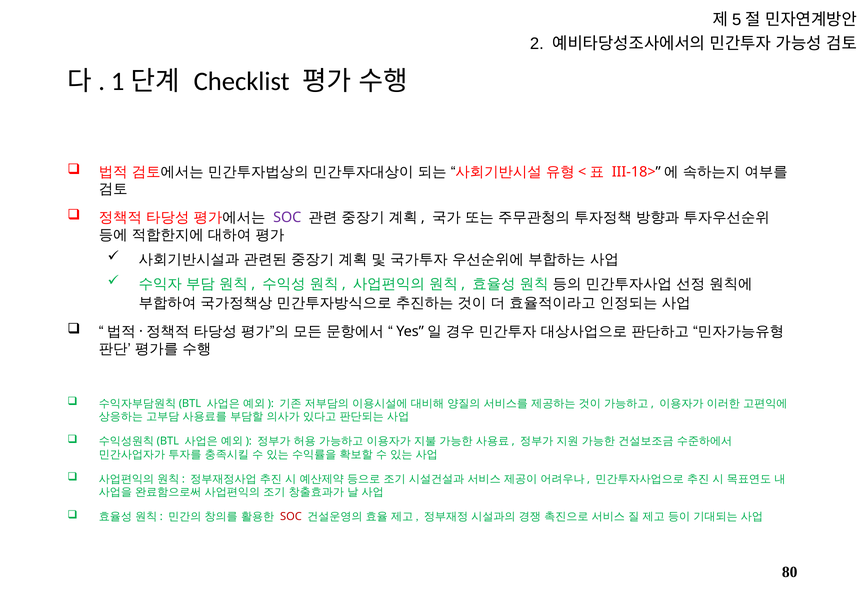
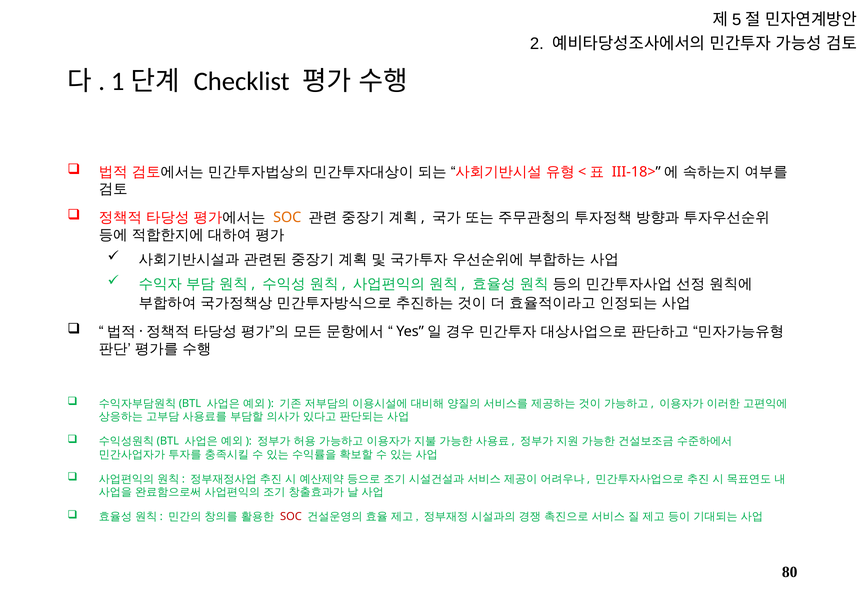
SOC colour: purple -> orange (287, 217)
